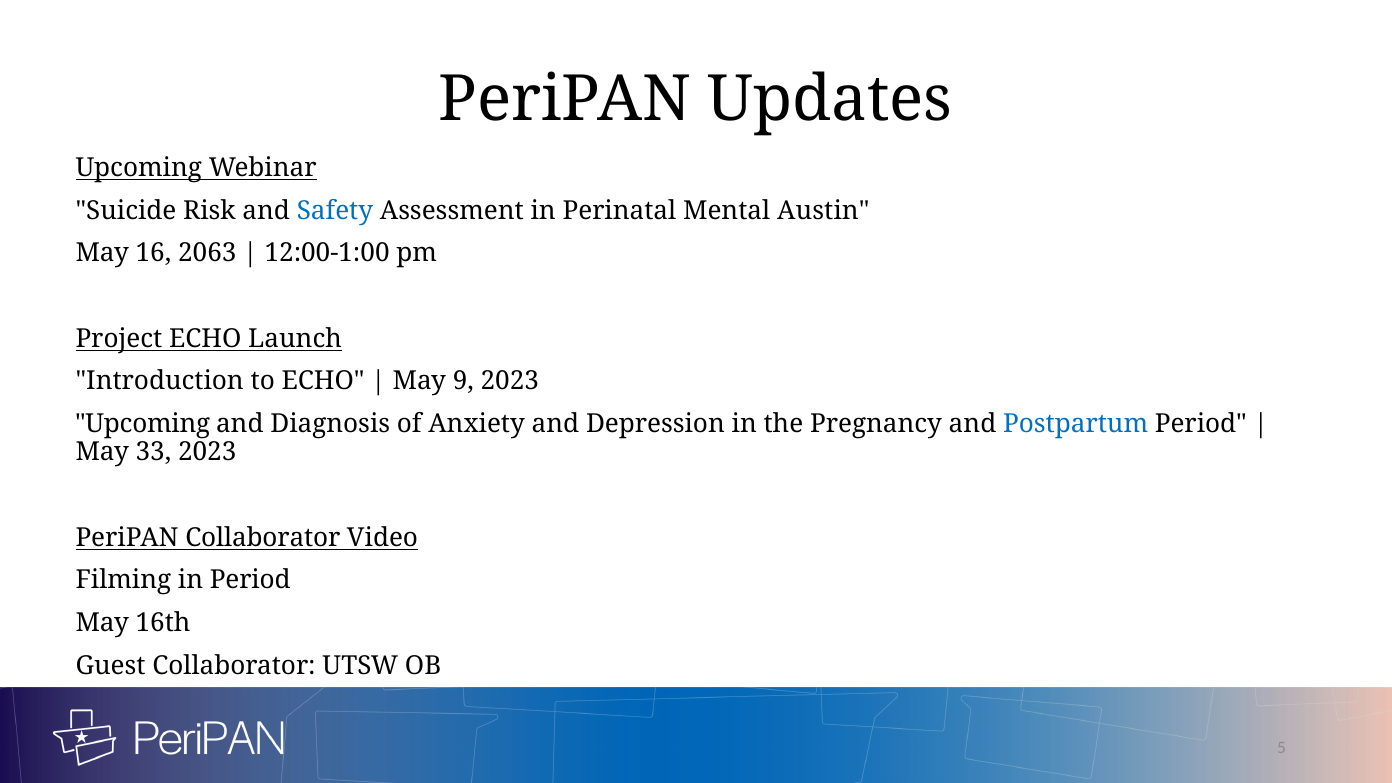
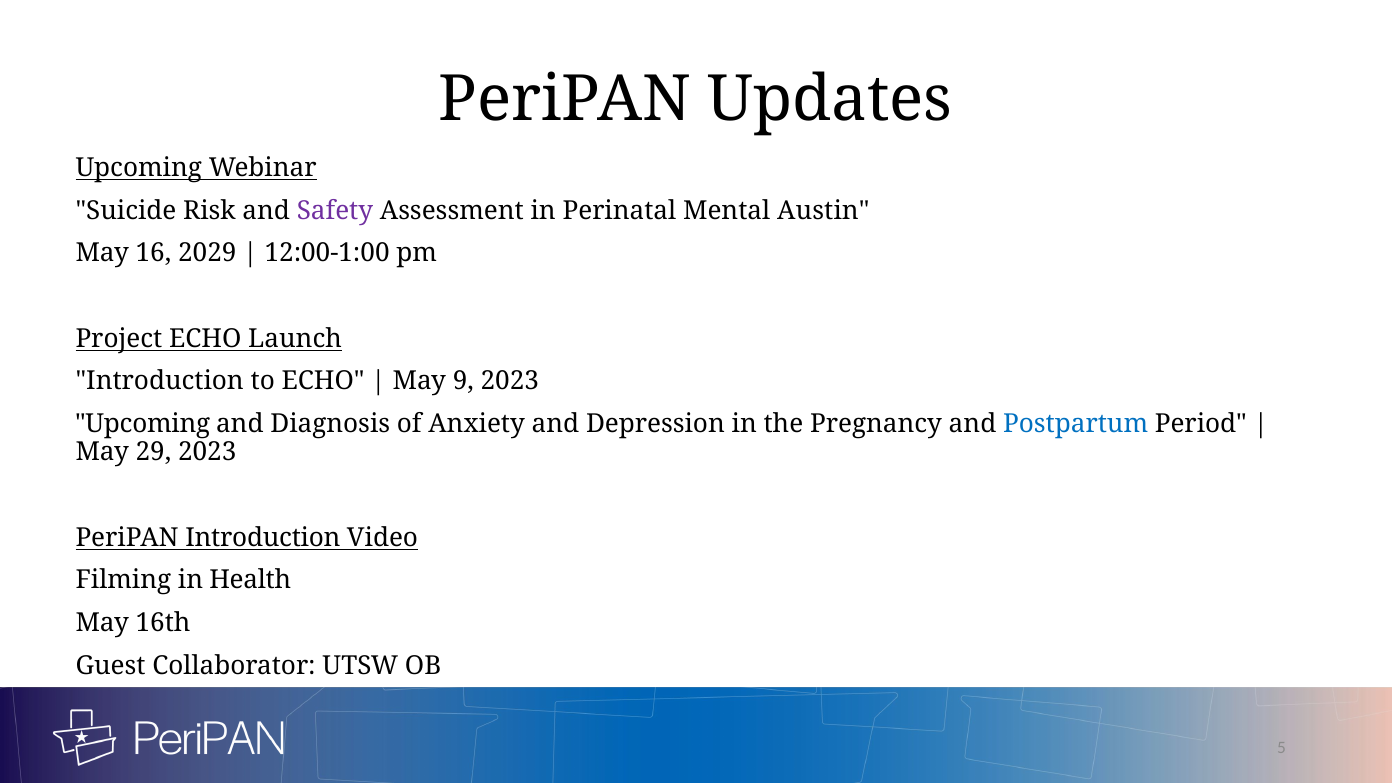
Safety colour: blue -> purple (335, 211)
2063: 2063 -> 2029 (207, 253)
33: 33 -> 29 (153, 452)
PeriPAN Collaborator: Collaborator -> Introduction (263, 538)
in Period: Period -> Health (250, 580)
